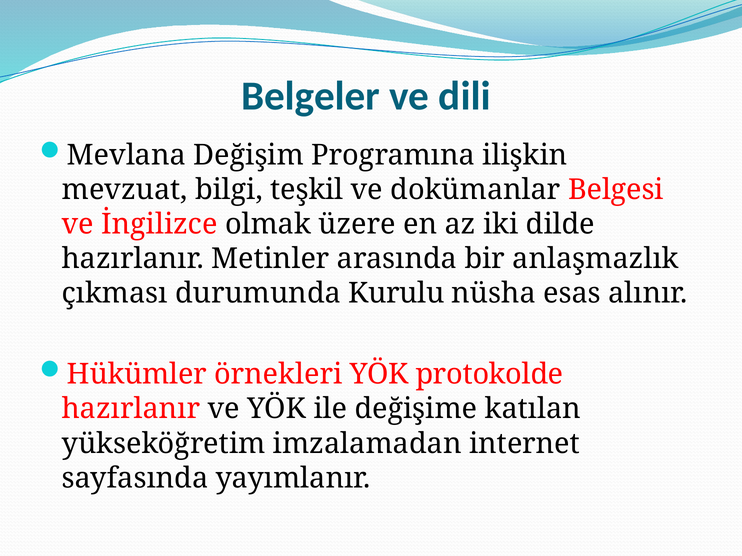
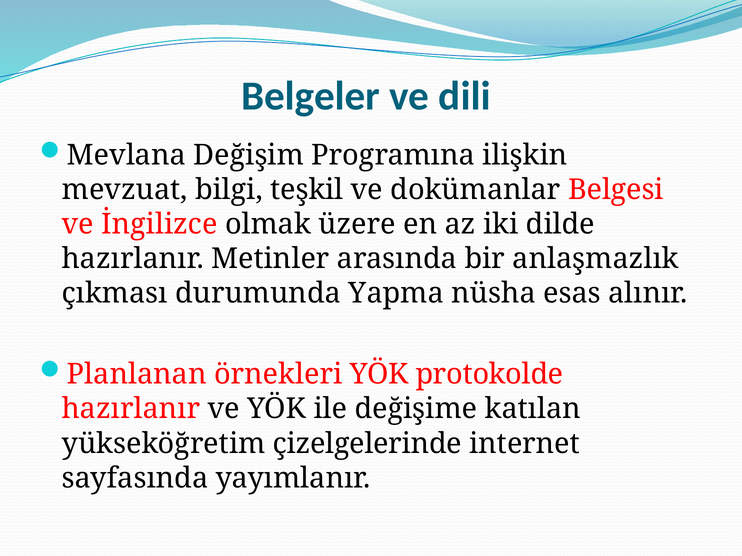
Kurulu: Kurulu -> Yapma (396, 294)
Hükümler: Hükümler -> Planlanan (137, 375)
imzalamadan: imzalamadan -> çizelgelerinde (367, 444)
